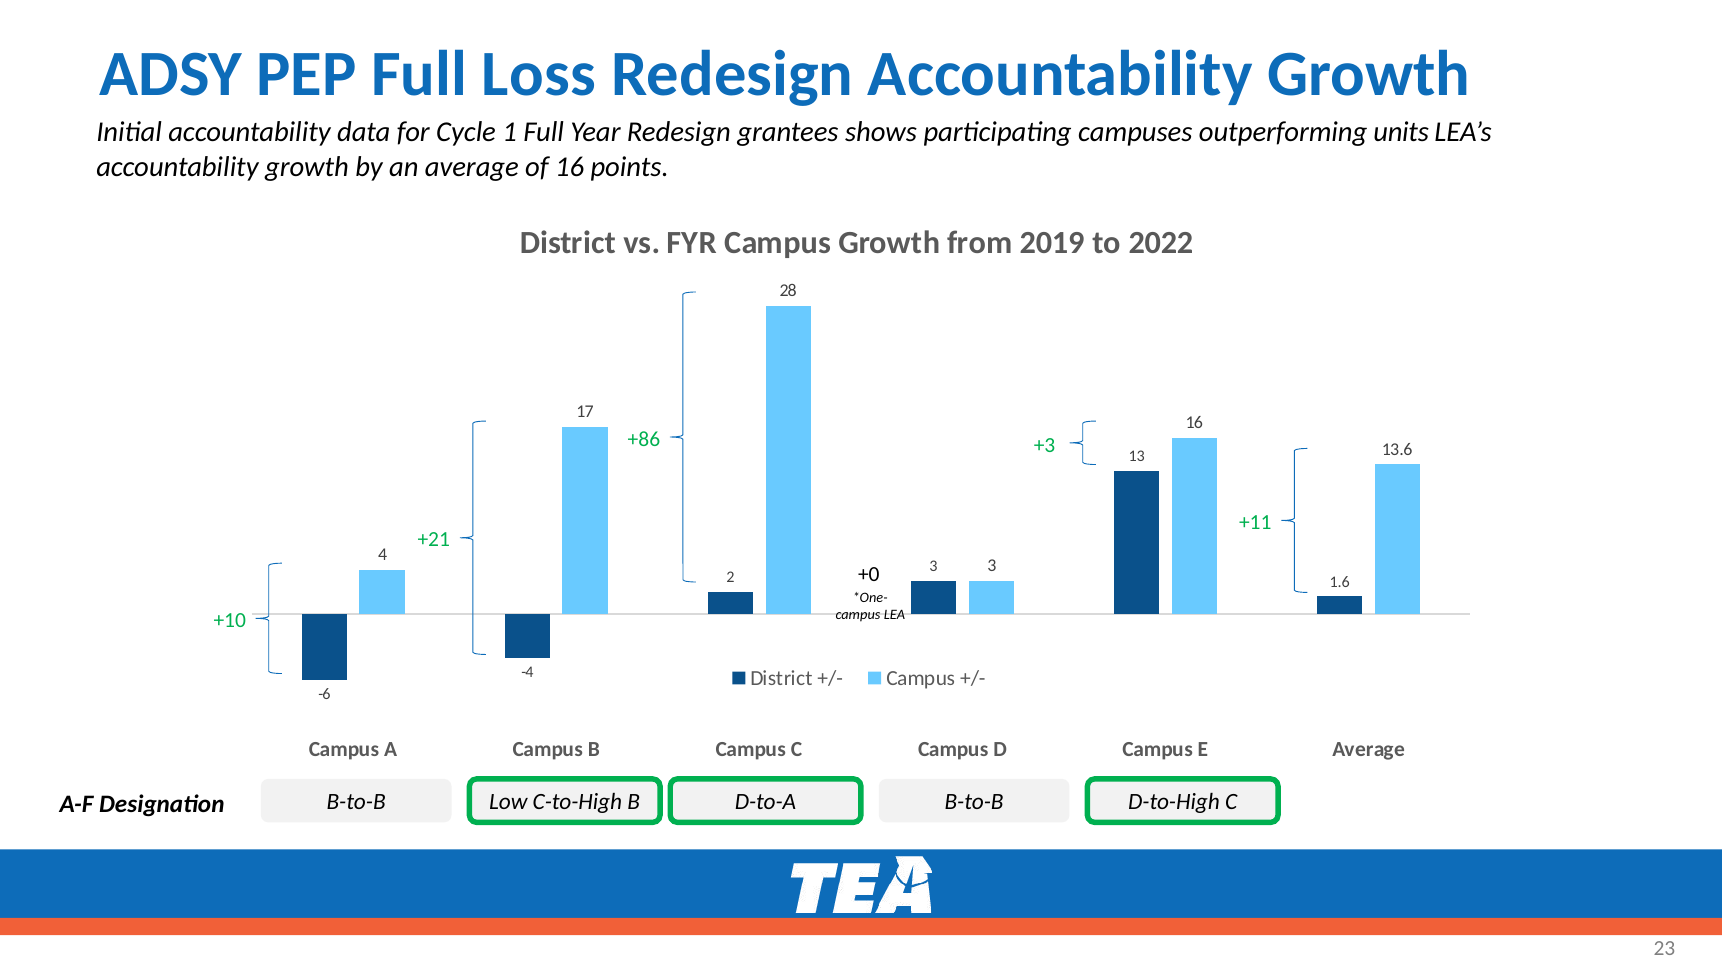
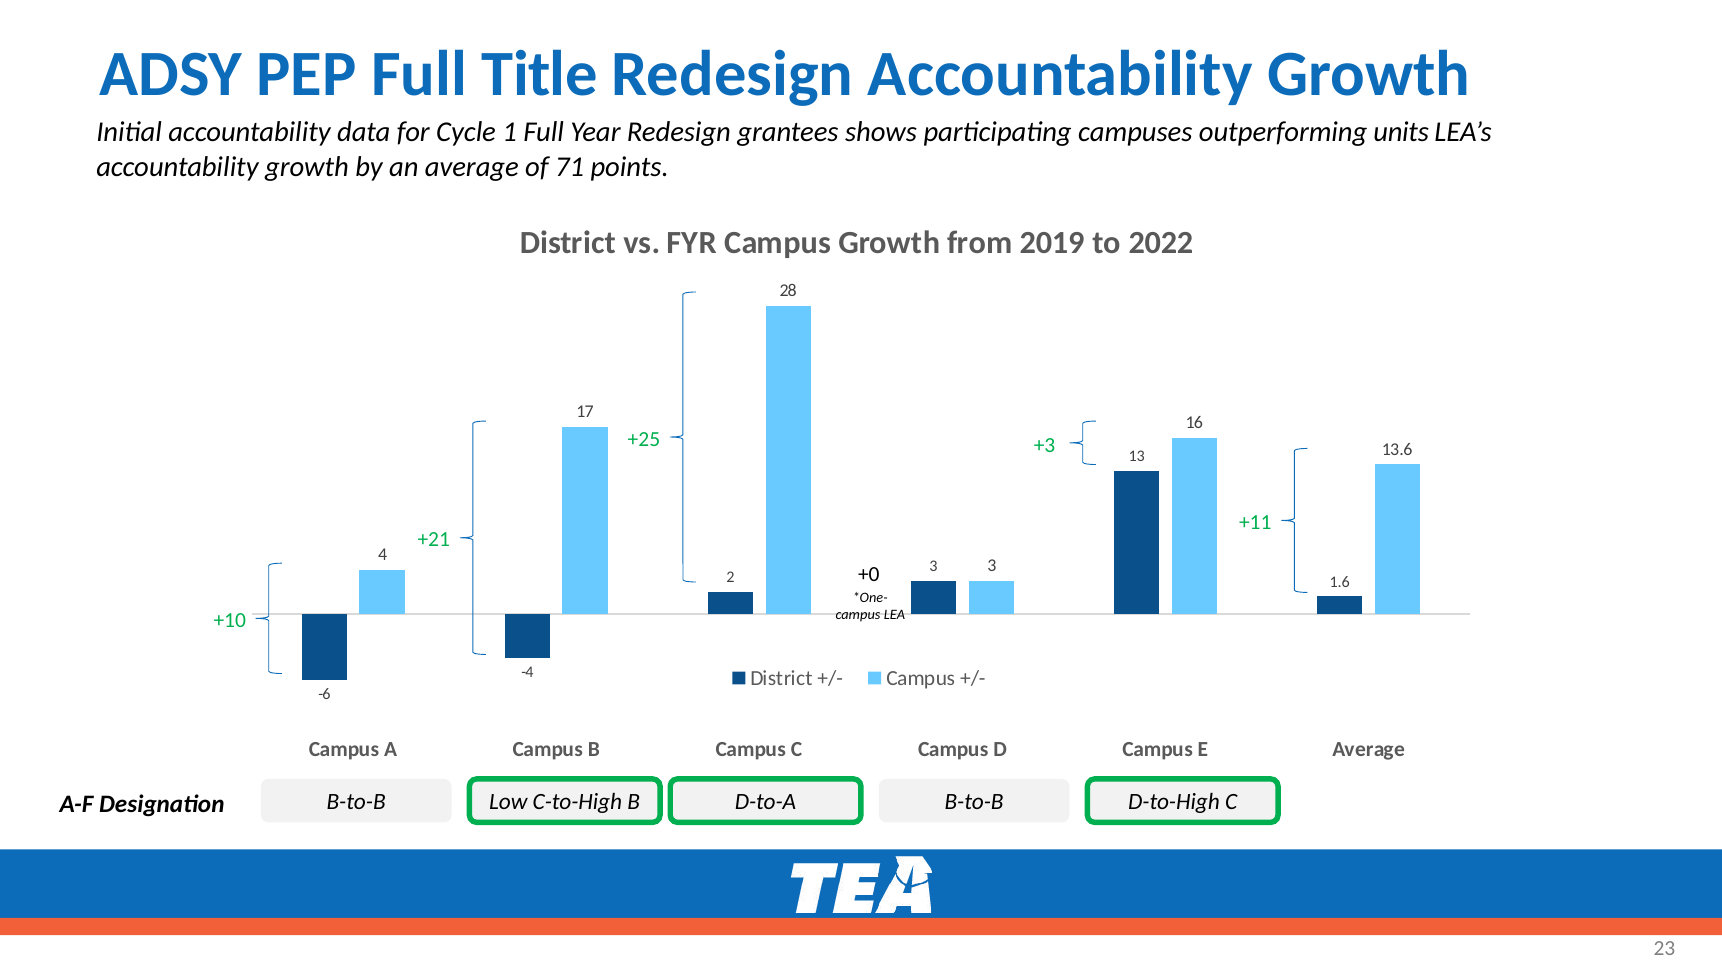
Loss: Loss -> Title (540, 74)
of 16: 16 -> 71 (570, 167)
+86: +86 -> +25 (644, 440)
